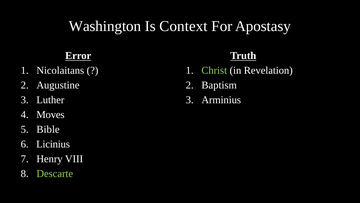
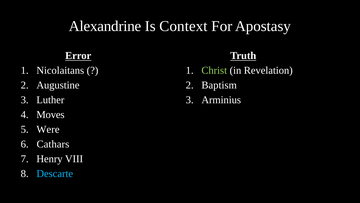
Washington: Washington -> Alexandrine (105, 26)
Bible: Bible -> Were (48, 129)
Licinius: Licinius -> Cathars (53, 144)
Descarte colour: light green -> light blue (55, 173)
